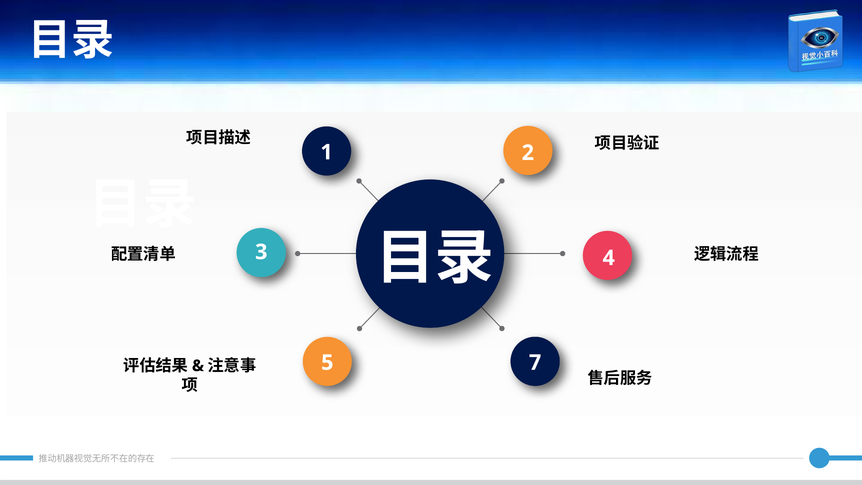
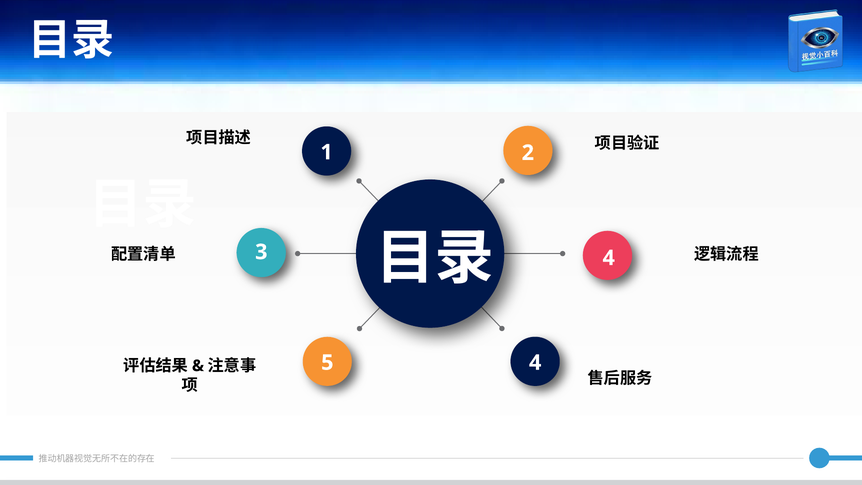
5 7: 7 -> 4 (535, 363)
